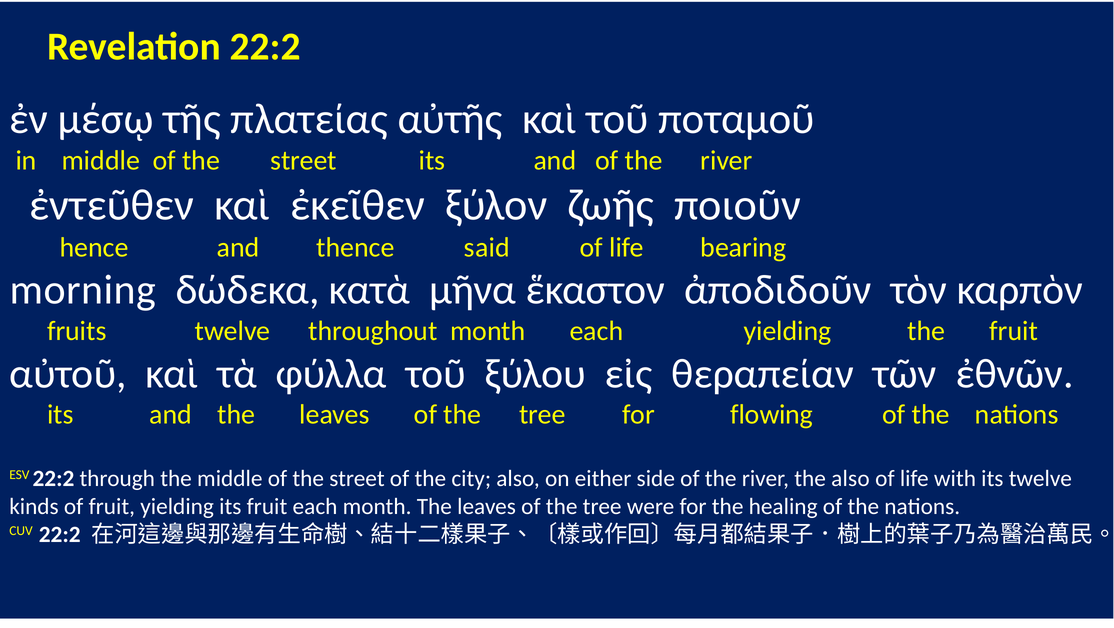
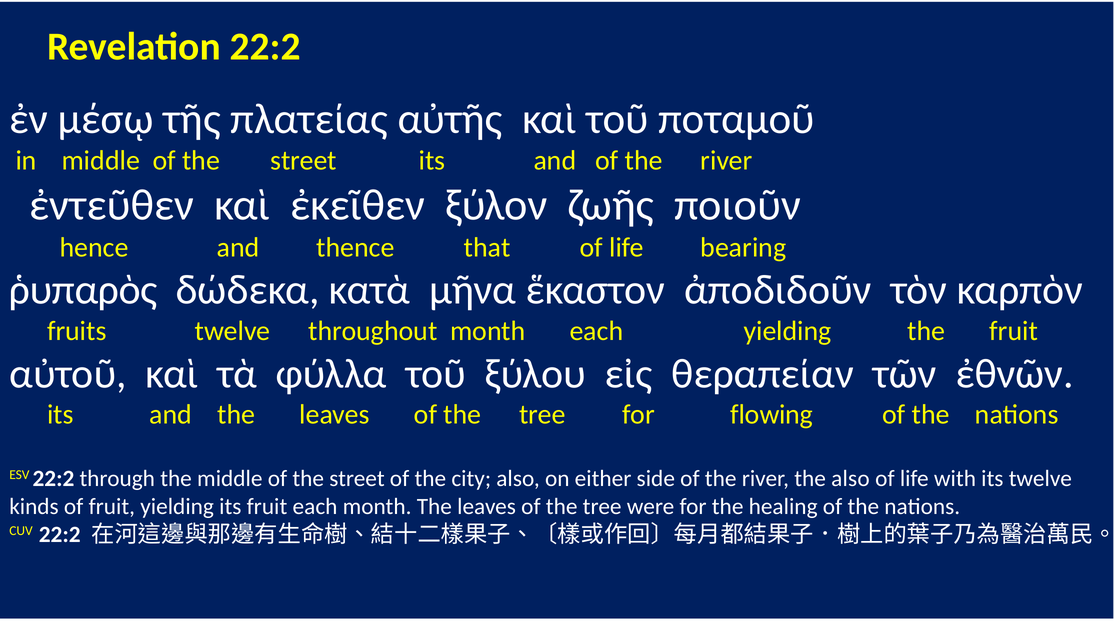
said: said -> that (487, 247)
morning: morning -> ῥυπαρὸς (83, 290)
